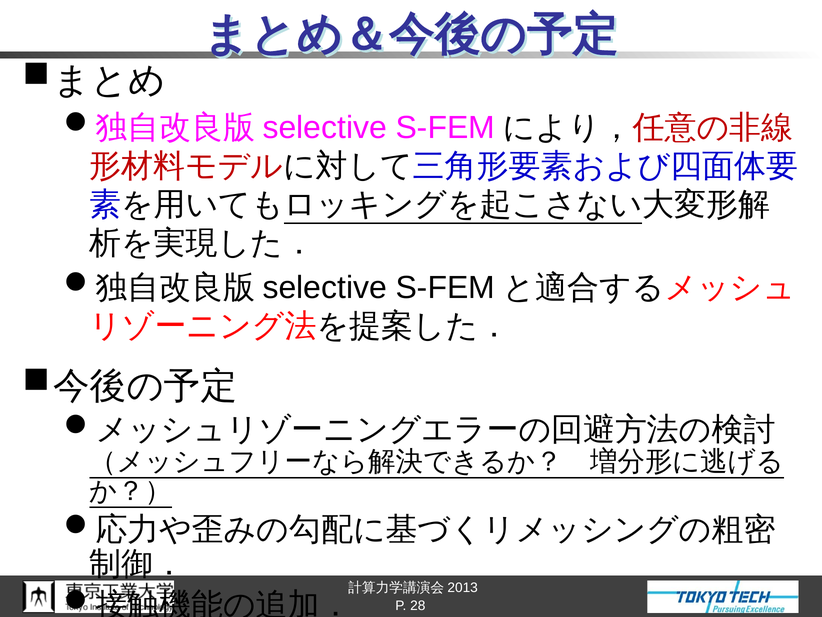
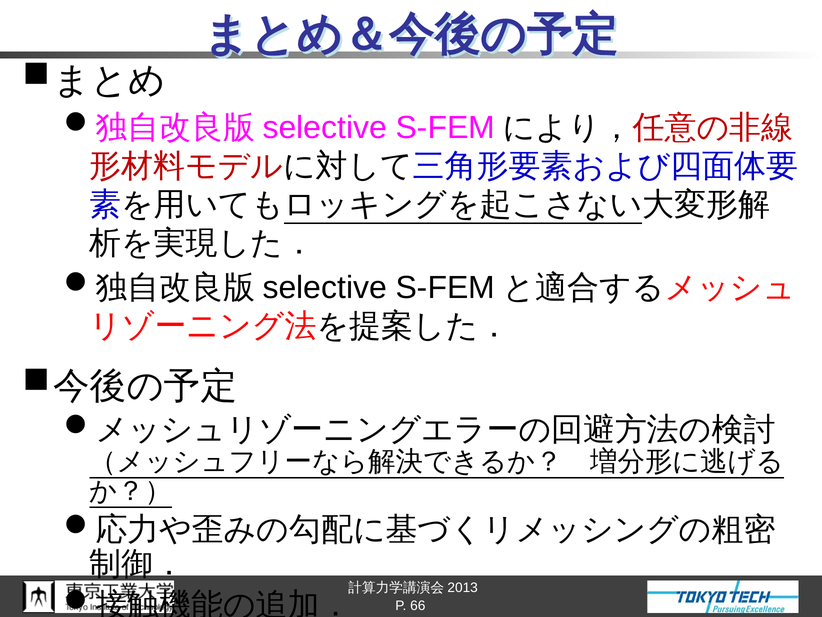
28: 28 -> 66 (418, 605)
